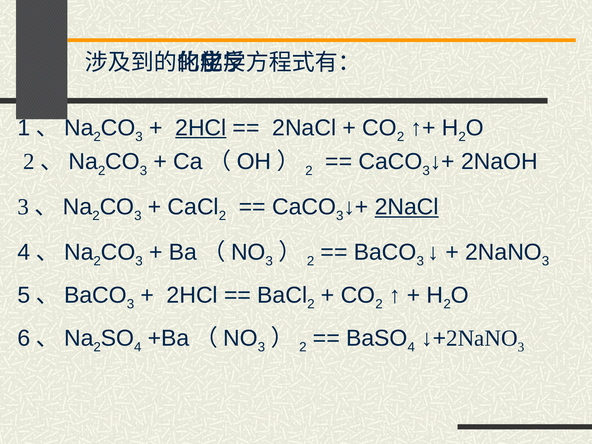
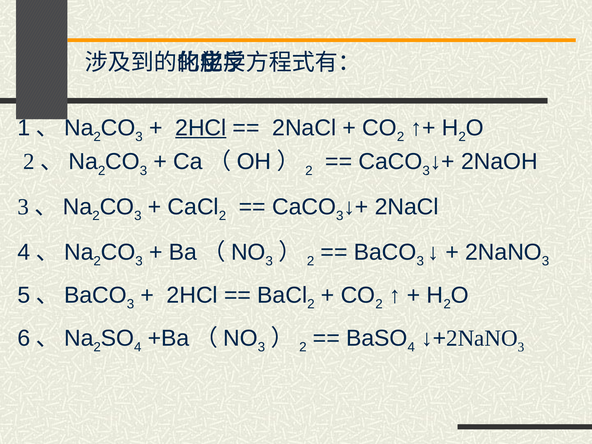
2NaCl underline: present -> none (407, 207)
